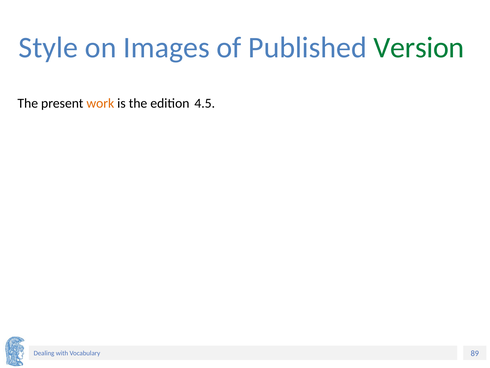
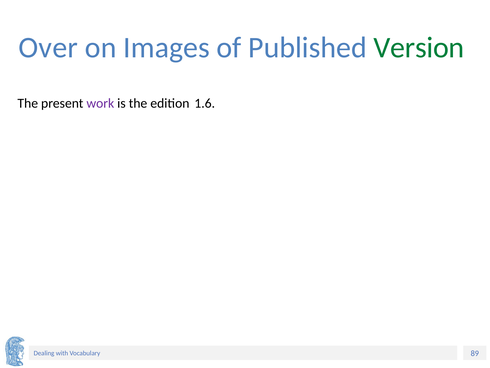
Style: Style -> Over (48, 47)
work colour: orange -> purple (100, 103)
4.5: 4.5 -> 1.6 (205, 103)
